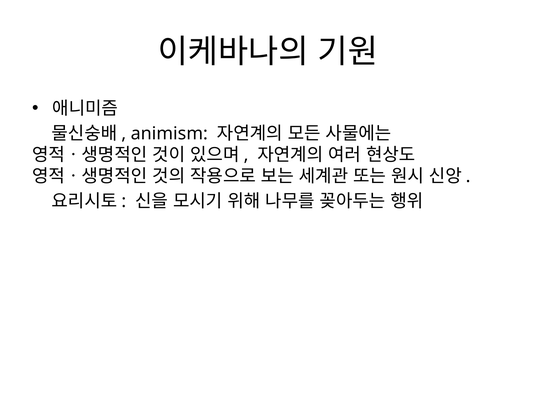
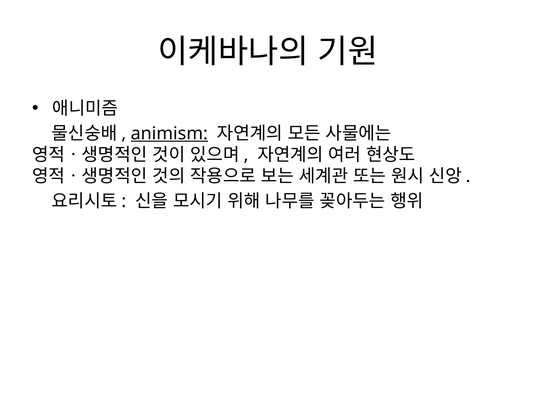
animism underline: none -> present (169, 133)
